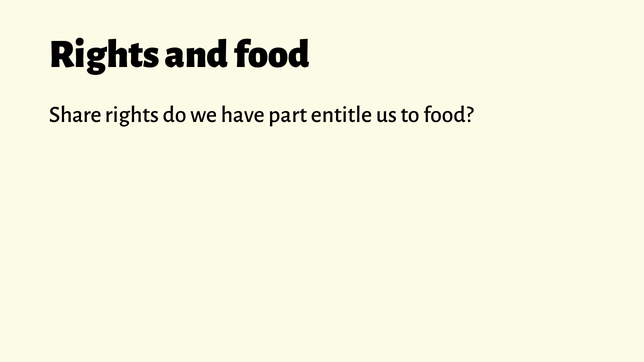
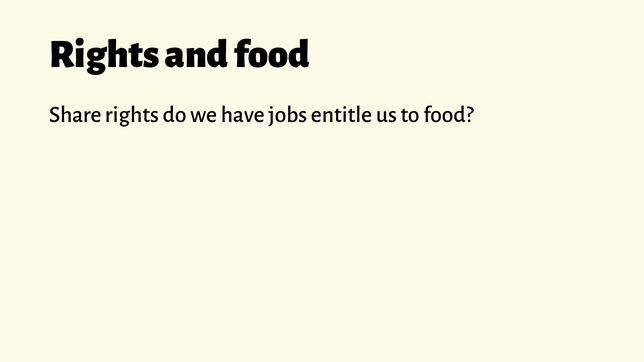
part: part -> jobs (288, 115)
